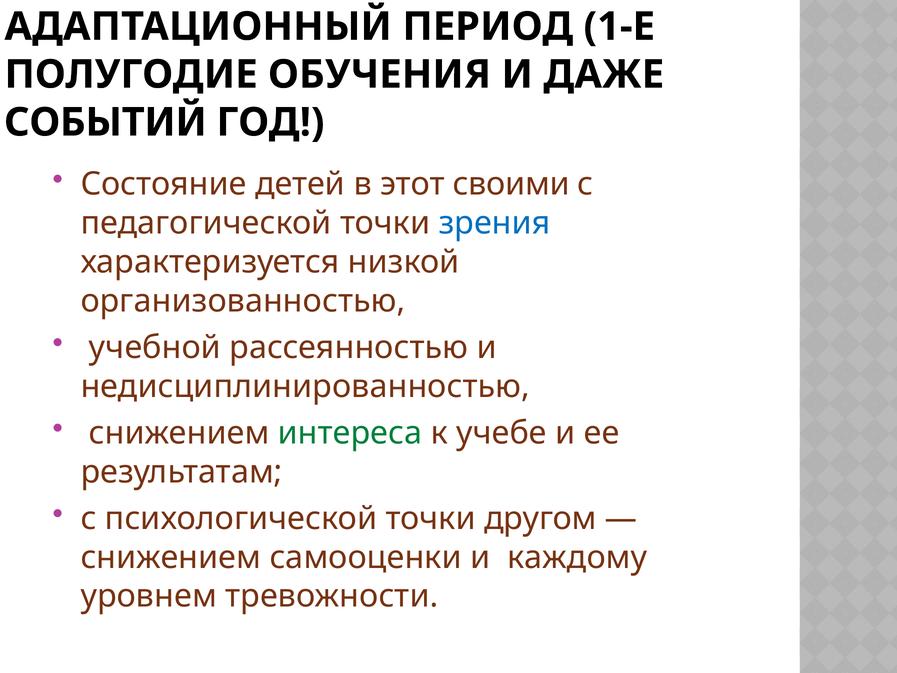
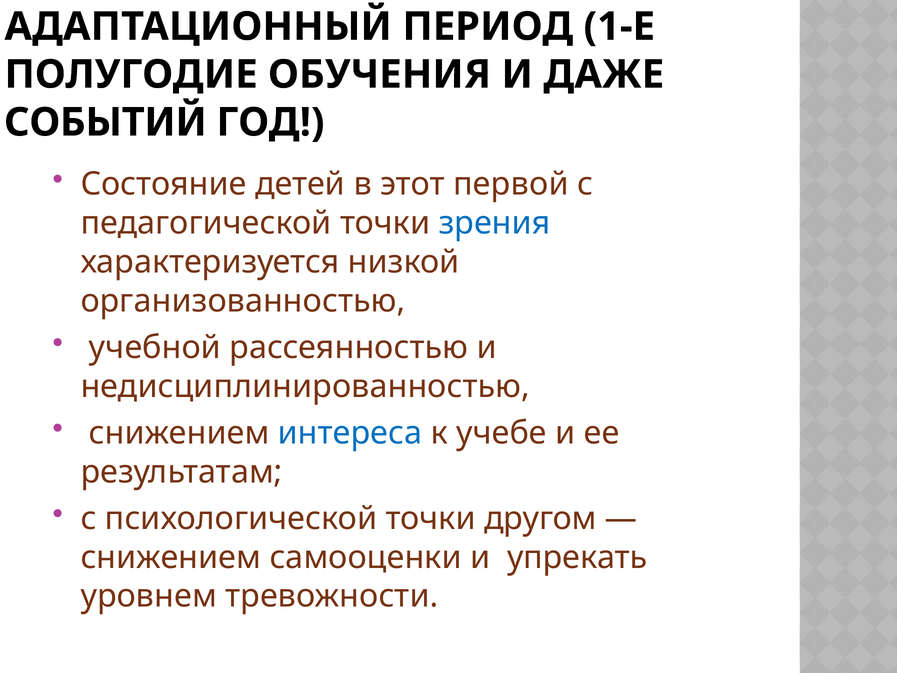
своими: своими -> первой (511, 184)
интереса colour: green -> blue (350, 433)
каждому: каждому -> упрекать (577, 557)
